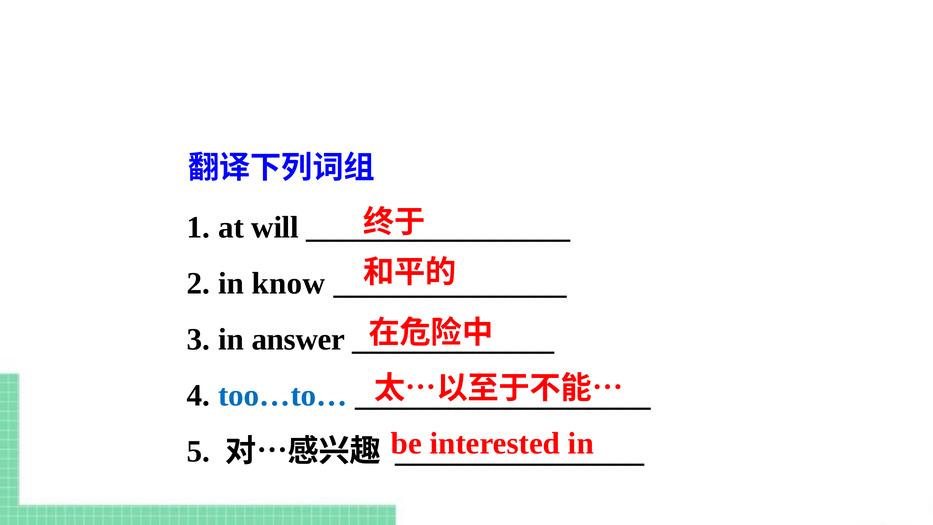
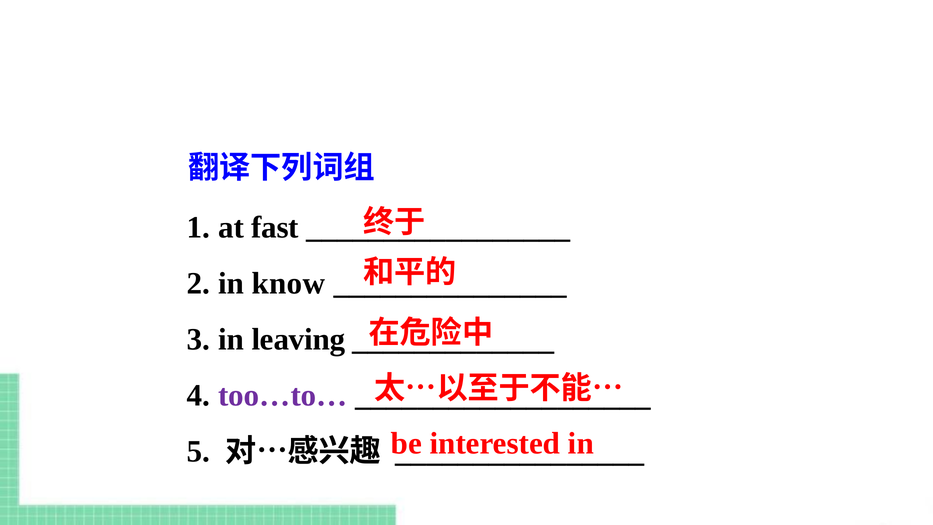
will: will -> fast (275, 227)
answer: answer -> leaving (298, 339)
too…to… colour: blue -> purple (283, 395)
